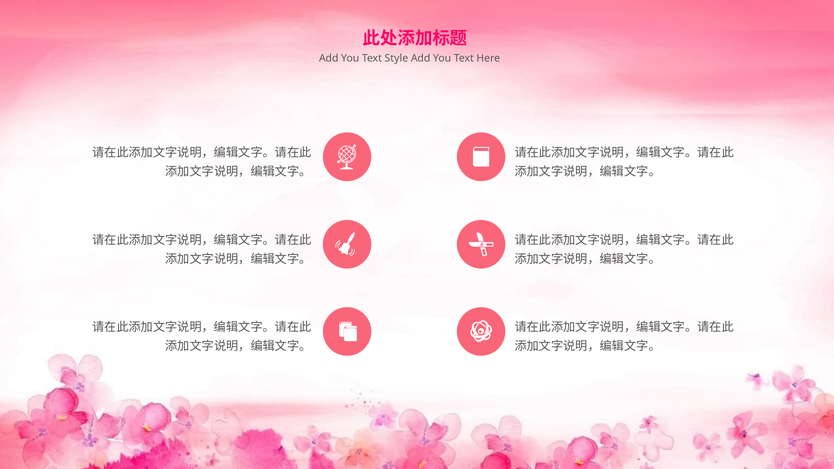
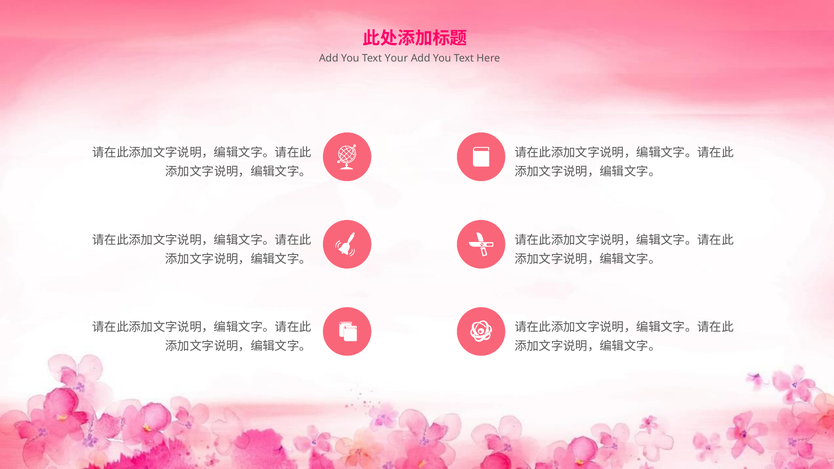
Style: Style -> Your (396, 58)
